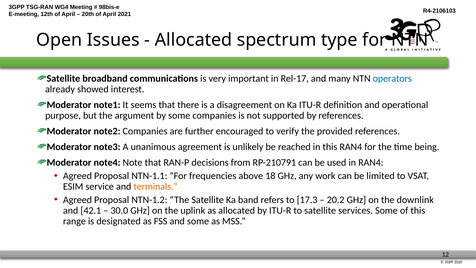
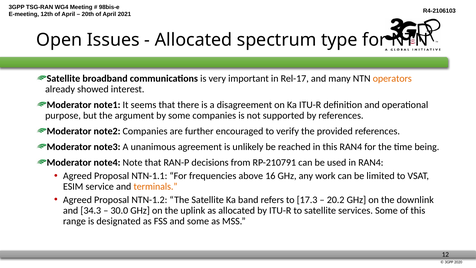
operators colour: blue -> orange (392, 78)
18: 18 -> 16 (270, 176)
42.1: 42.1 -> 34.3 (91, 210)
